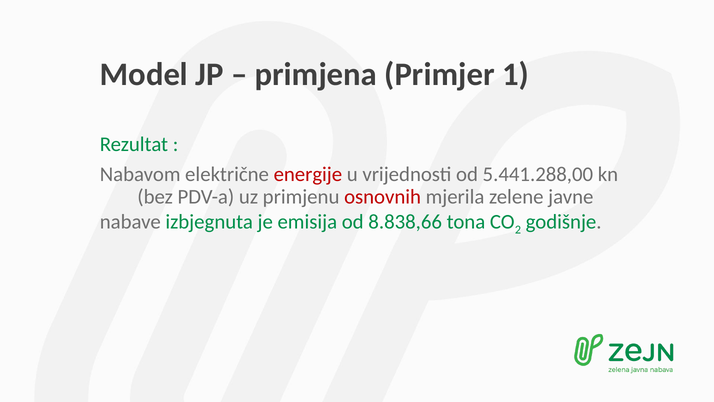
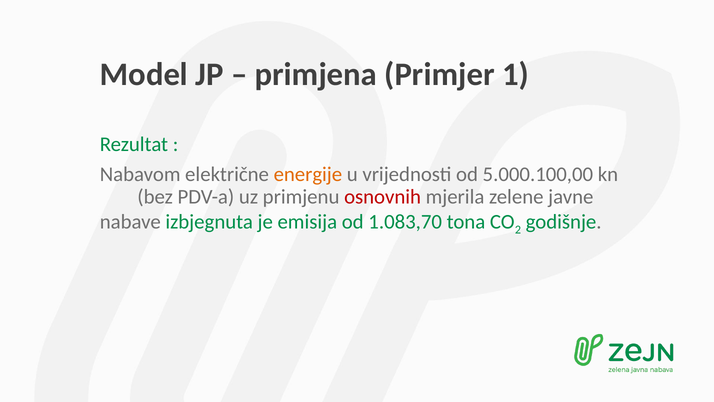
energije colour: red -> orange (308, 174)
5.441.288,00: 5.441.288,00 -> 5.000.100,00 (538, 174)
8.838,66: 8.838,66 -> 1.083,70 (405, 222)
